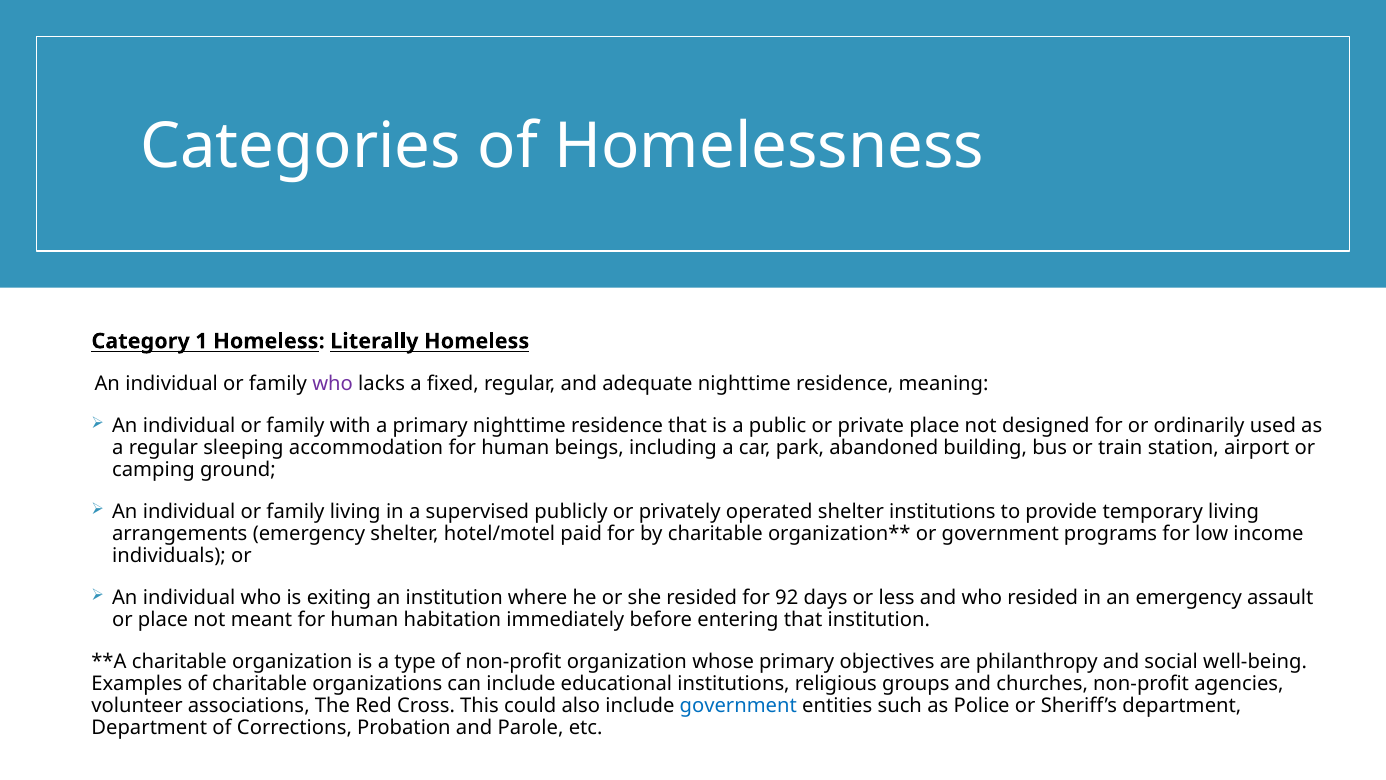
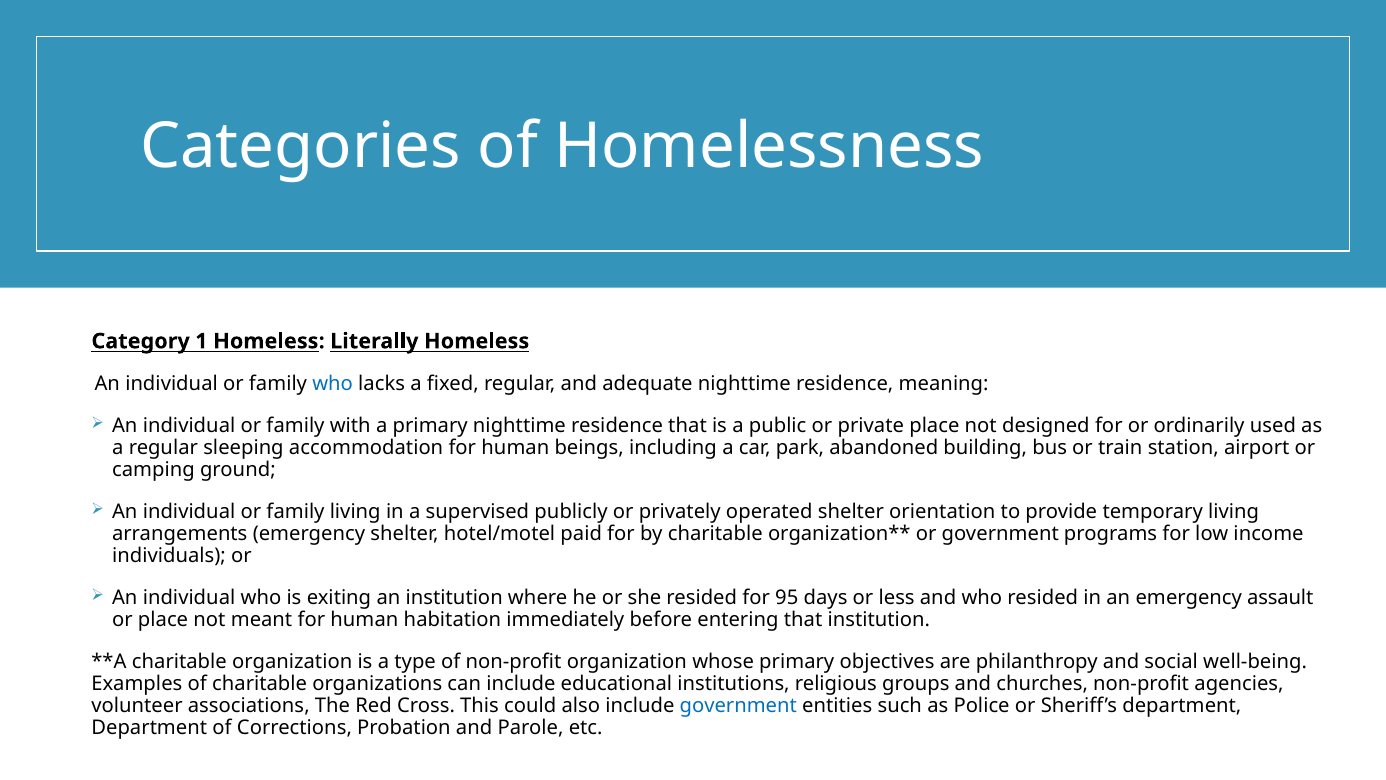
who colour: purple -> blue (333, 384)
shelter institutions: institutions -> orientation (942, 512)
92: 92 -> 95 (787, 598)
